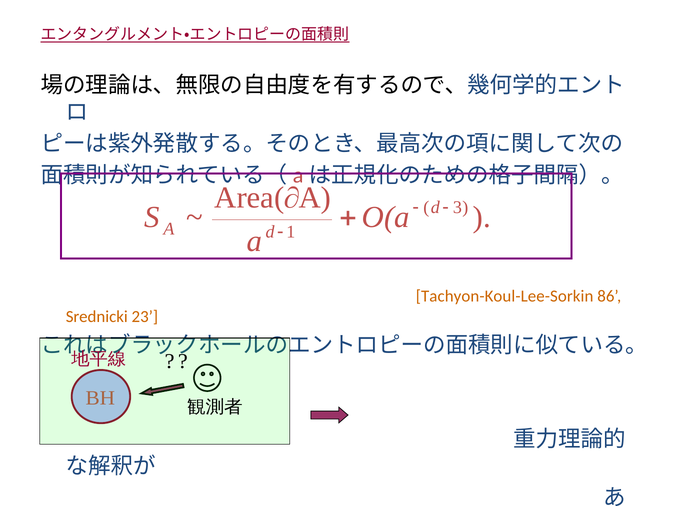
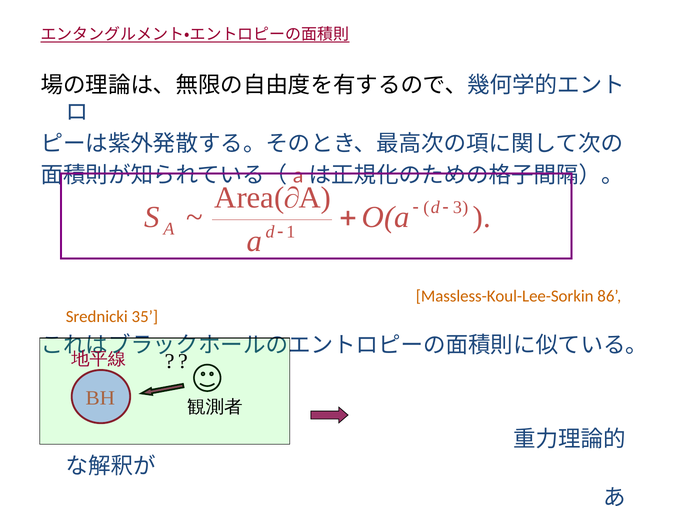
Tachyon-Koul-Lee-Sorkin: Tachyon-Koul-Lee-Sorkin -> Massless-Koul-Lee-Sorkin (505, 297)
23: 23 -> 35 (145, 317)
